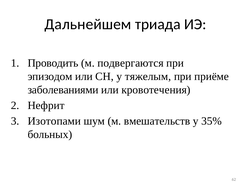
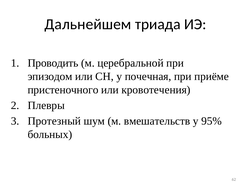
подвергаются: подвергаются -> церебральной (130, 63)
тяжелым: тяжелым -> почечная (148, 76)
заболеваниями: заболеваниями -> пристеночного (63, 90)
Нефрит: Нефрит -> Плевры (46, 106)
Изотопами: Изотопами -> Протезный (54, 121)
35%: 35% -> 95% (212, 121)
